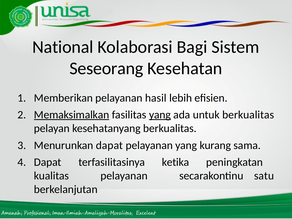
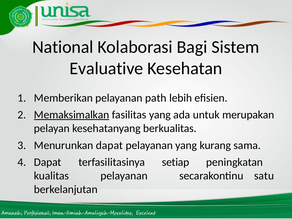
Seseorang: Seseorang -> Evaluative (106, 68)
hasil: hasil -> path (156, 98)
yang underline: present -> none (160, 115)
untuk berkualitas: berkualitas -> merupakan (248, 115)
ketika: ketika -> setiap (176, 162)
